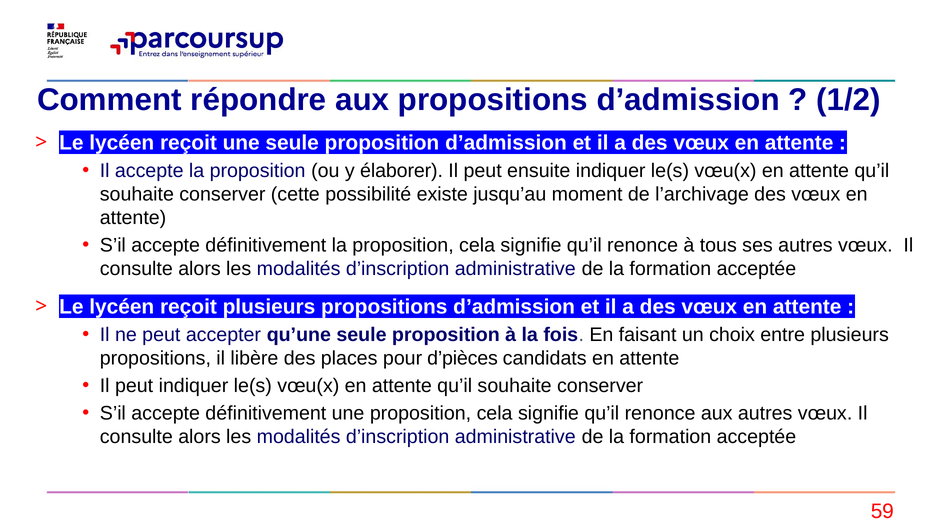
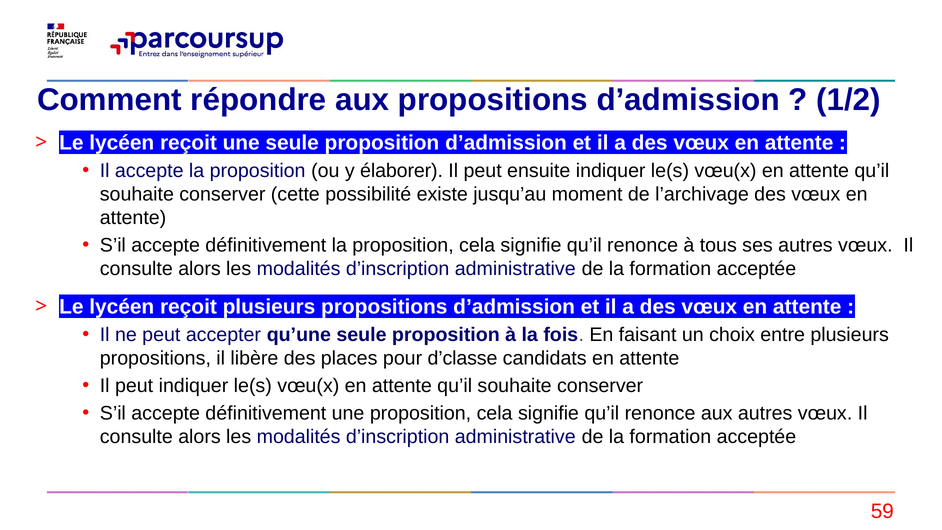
d’pièces: d’pièces -> d’classe (463, 358)
